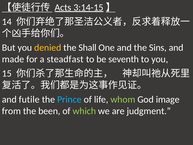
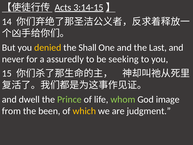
Sins: Sins -> Last (158, 48)
made: made -> never (13, 59)
steadfast: steadfast -> assuredly (65, 59)
seventh: seventh -> seeking (124, 59)
futile: futile -> dwell (29, 99)
Prince colour: light blue -> light green (69, 99)
which colour: light green -> yellow (84, 111)
